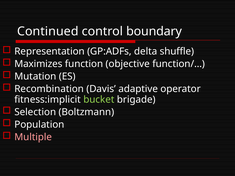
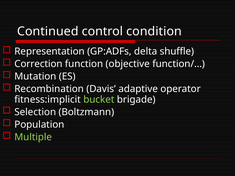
boundary: boundary -> condition (154, 31)
Maximizes: Maximizes -> Correction (38, 64)
Multiple colour: pink -> light green (33, 137)
